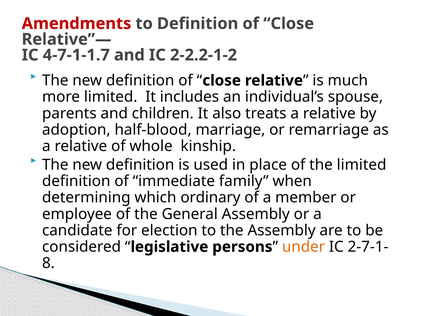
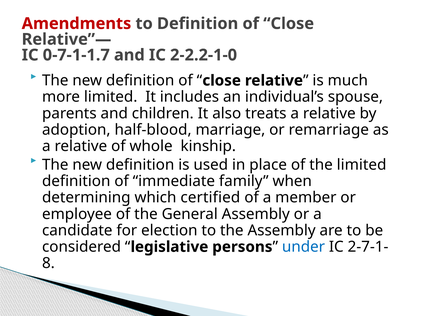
4-7-1-1.7: 4-7-1-1.7 -> 0-7-1-1.7 (76, 55)
2-2.2-1-2: 2-2.2-1-2 -> 2-2.2-1-0 (204, 55)
ordinary: ordinary -> certified (210, 197)
under colour: orange -> blue (303, 247)
